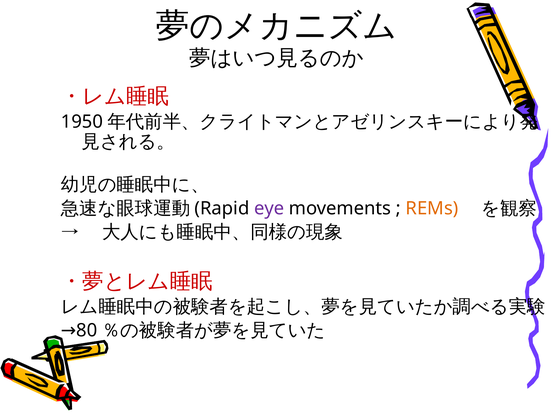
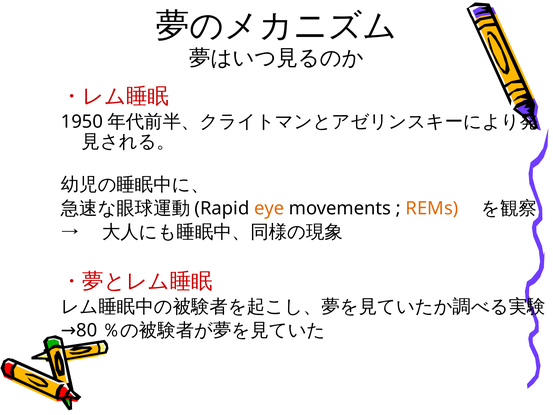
eye colour: purple -> orange (269, 208)
